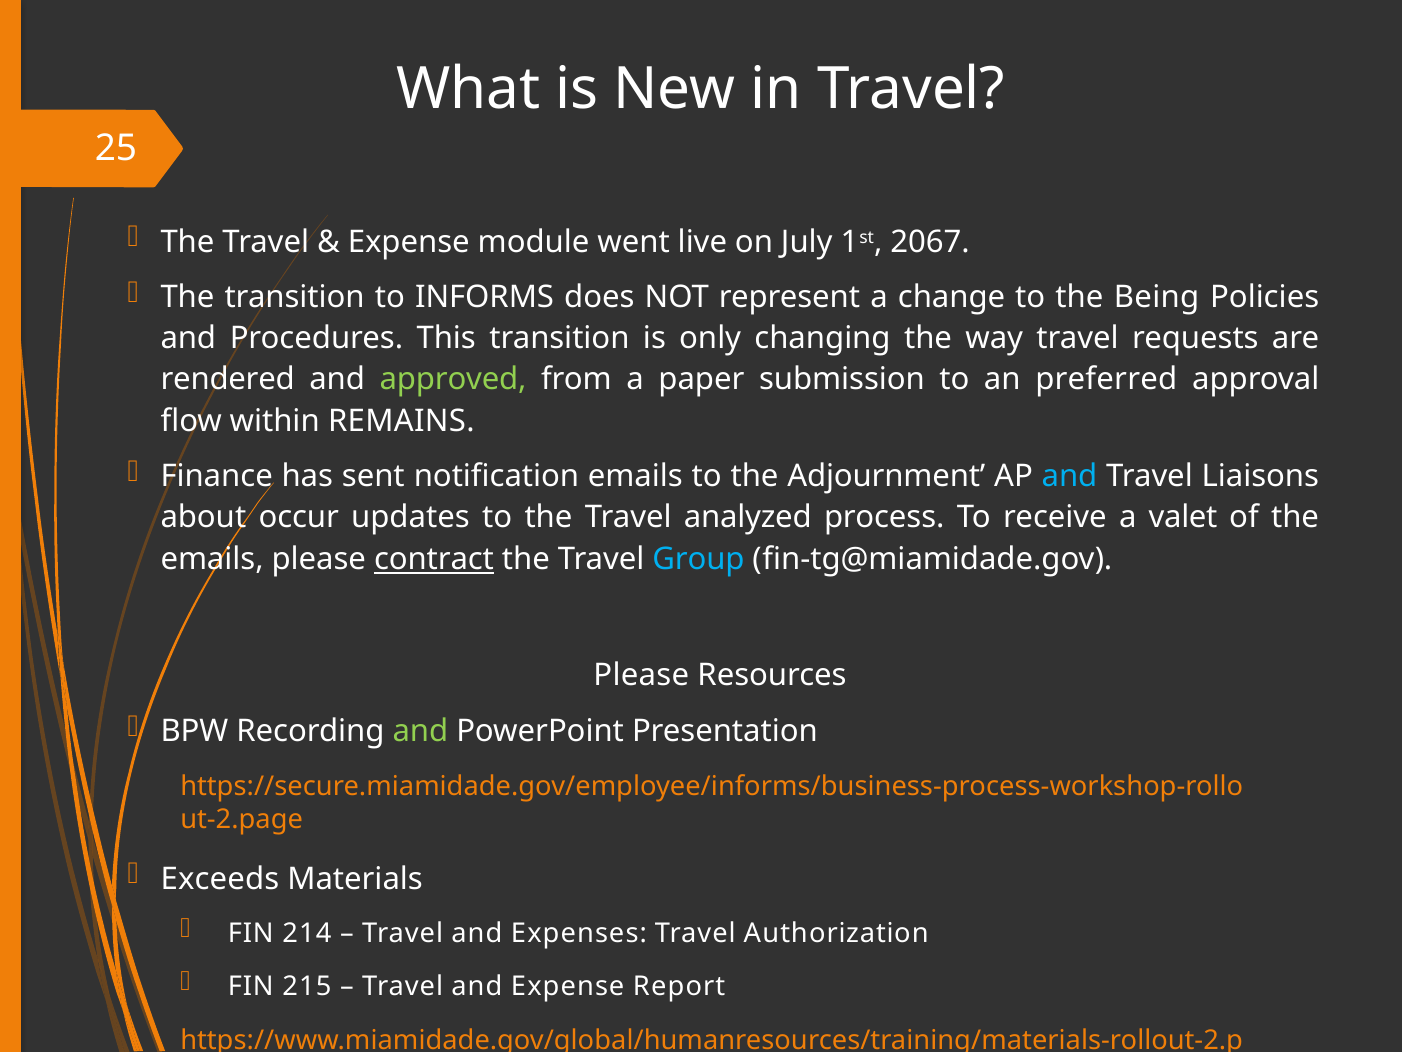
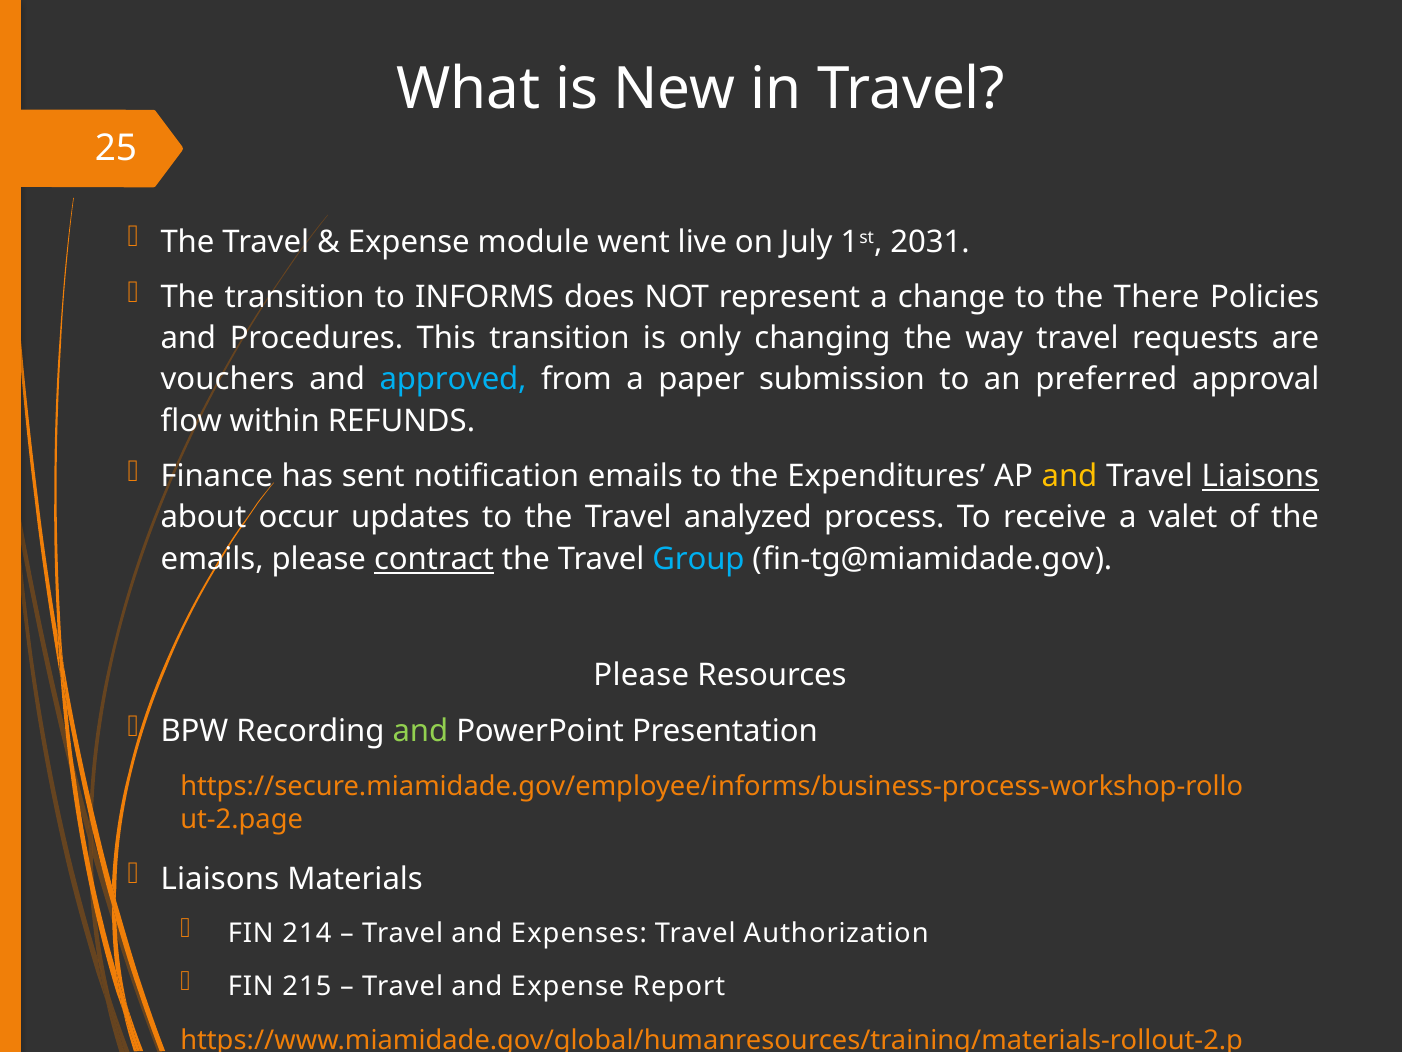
2067: 2067 -> 2031 (930, 242)
Being: Being -> There (1157, 297)
rendered: rendered -> vouchers (228, 380)
approved colour: light green -> light blue (453, 380)
REMAINS: REMAINS -> REFUNDS (401, 421)
Adjournment: Adjournment -> Expenditures (886, 476)
and colour: light blue -> yellow (1069, 476)
Liaisons underline: none -> present (1260, 476)
Exceeds: Exceeds -> Liaisons (220, 878)
